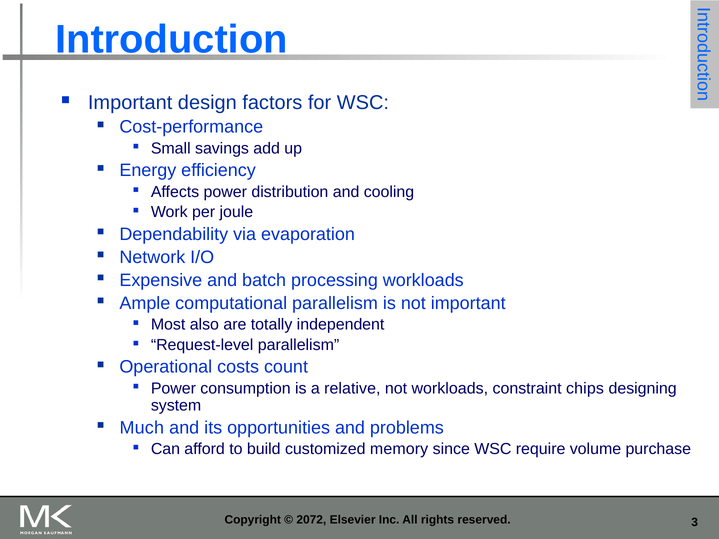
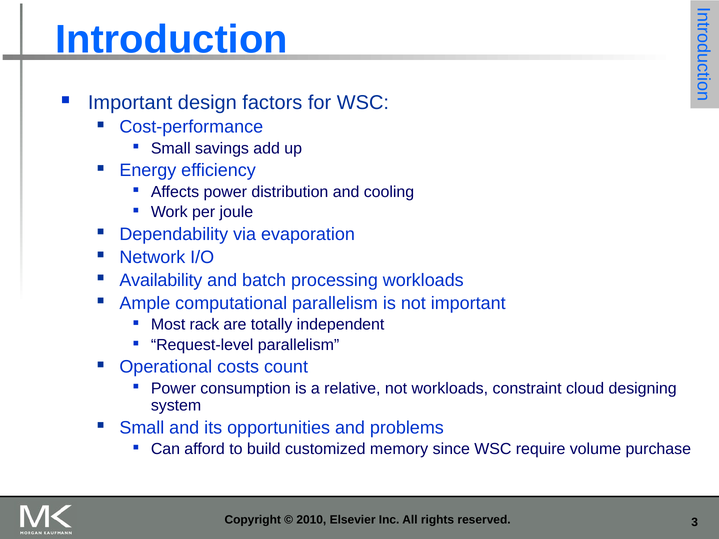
Expensive: Expensive -> Availability (161, 280)
also: also -> rack (204, 325)
chips: chips -> cloud (585, 389)
Much: Much -> Small (142, 428)
2072: 2072 -> 2010 (311, 520)
